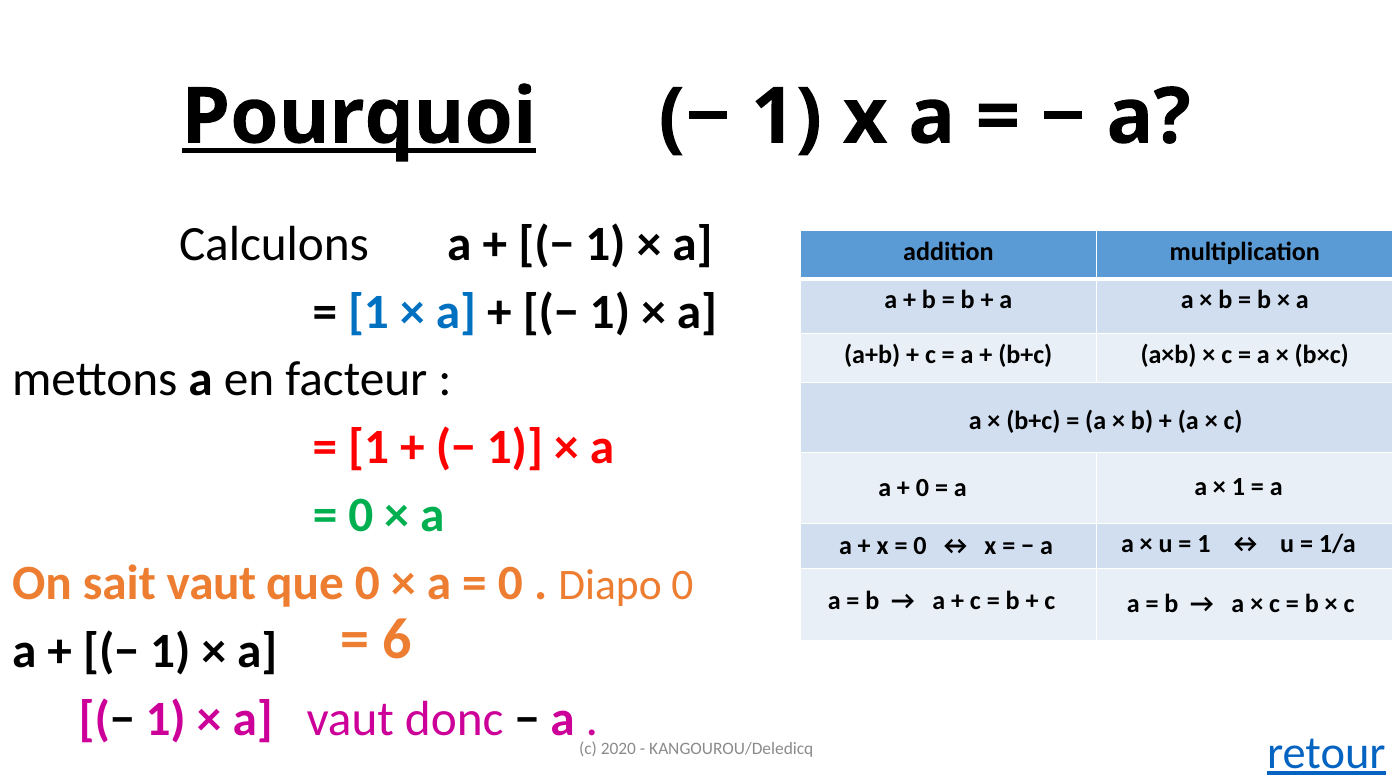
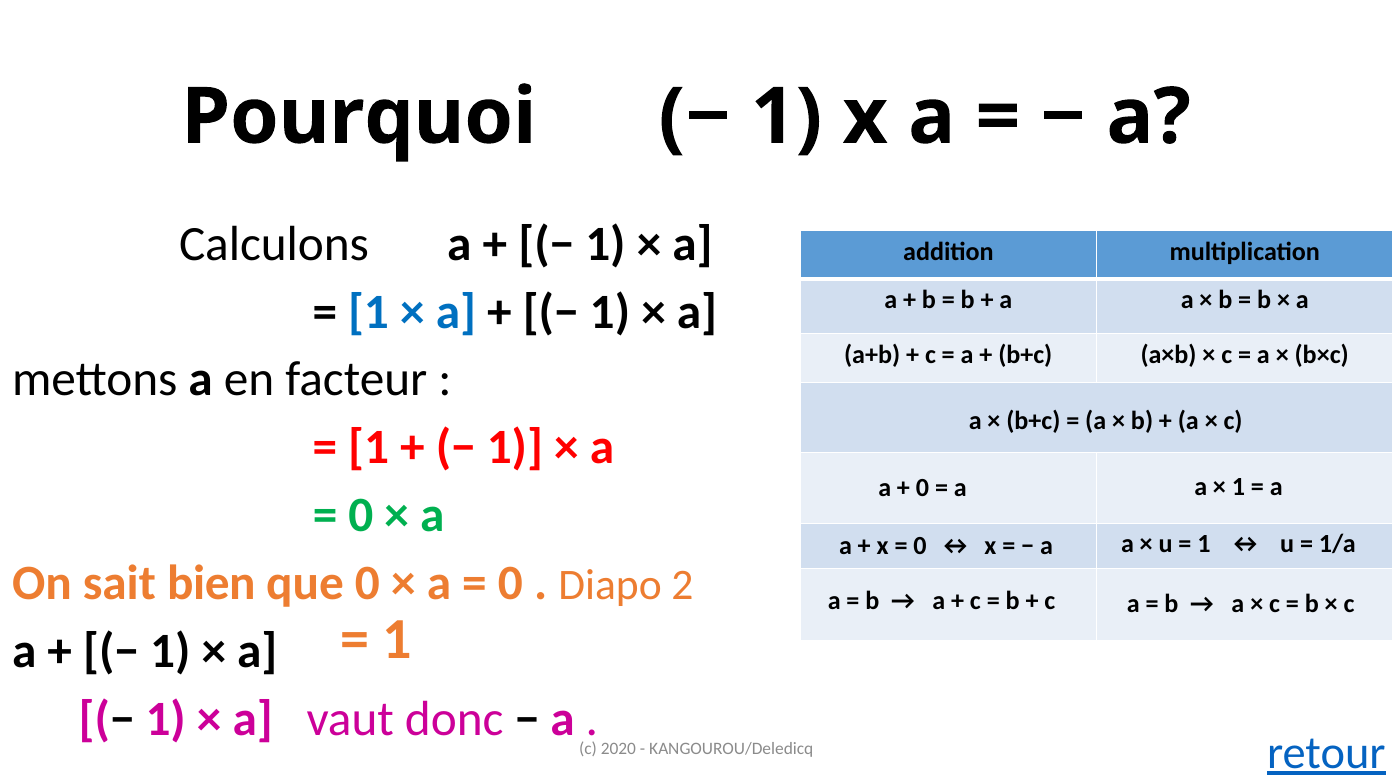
Pourquoi underline: present -> none (359, 117)
sait vaut: vaut -> bien (211, 583)
Diapo 0: 0 -> 2 (682, 585)
6: 6 -> 1 (397, 639)
